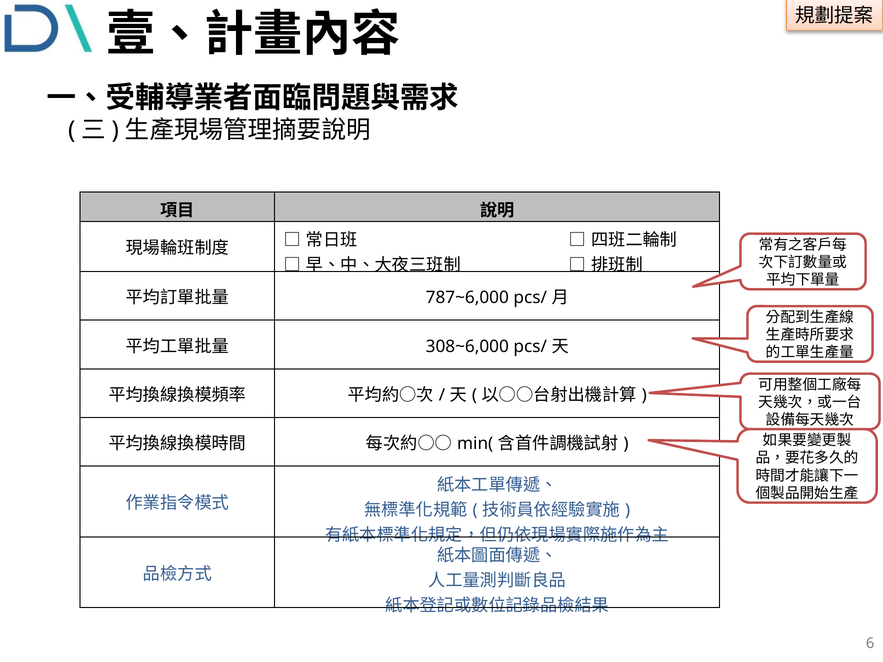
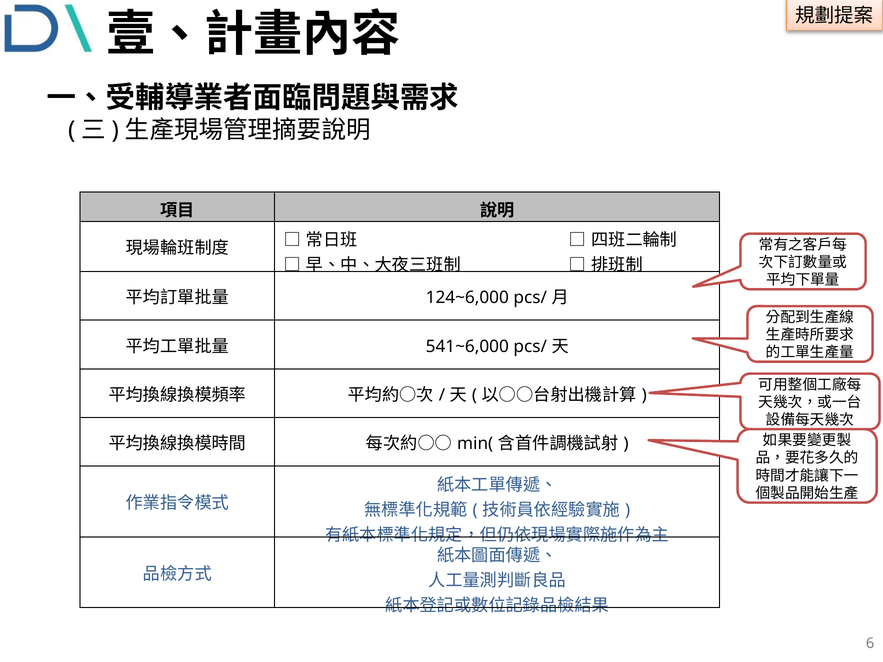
787~6,000: 787~6,000 -> 124~6,000 (467, 298)
308~6,000: 308~6,000 -> 541~6,000 (467, 346)
